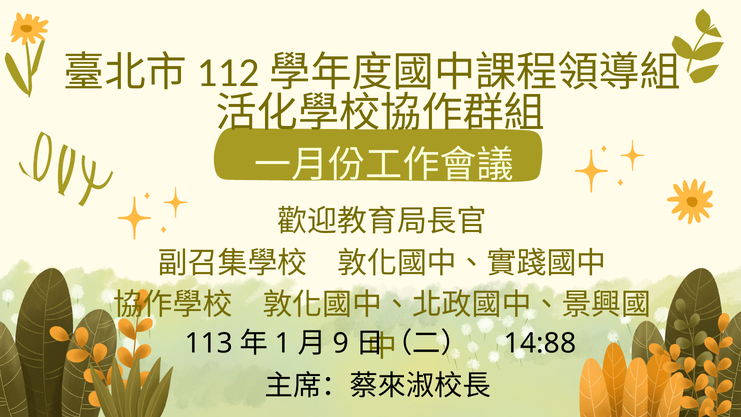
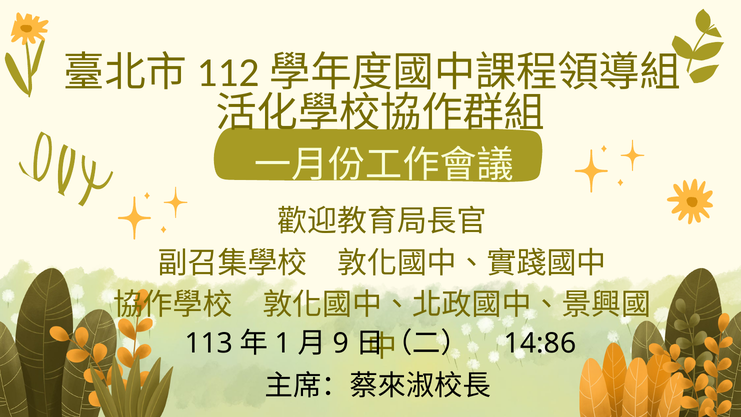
14:88: 14:88 -> 14:86 (540, 343)
